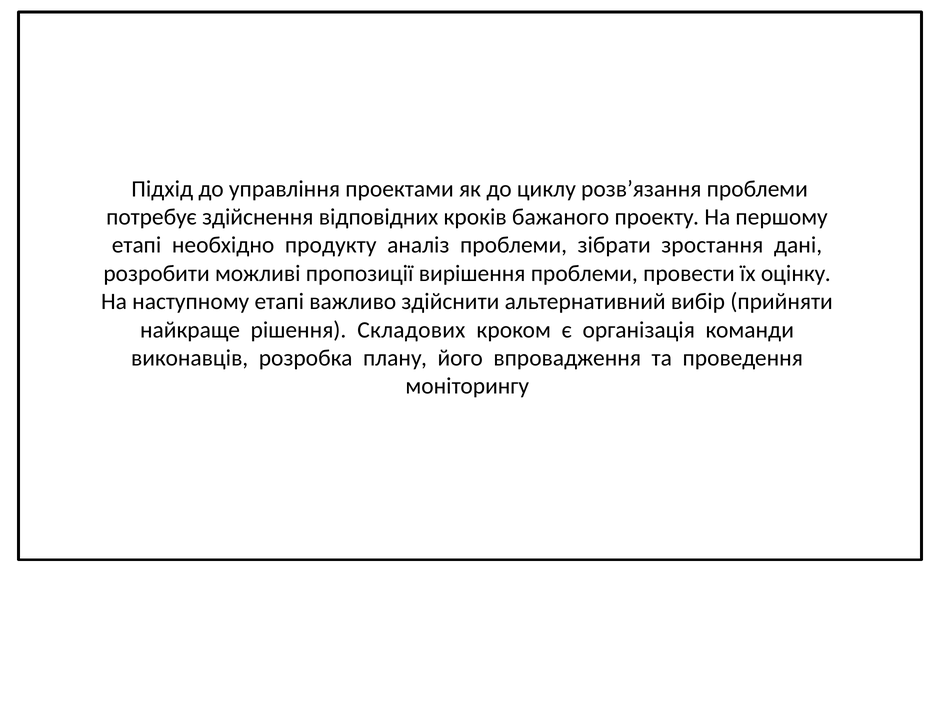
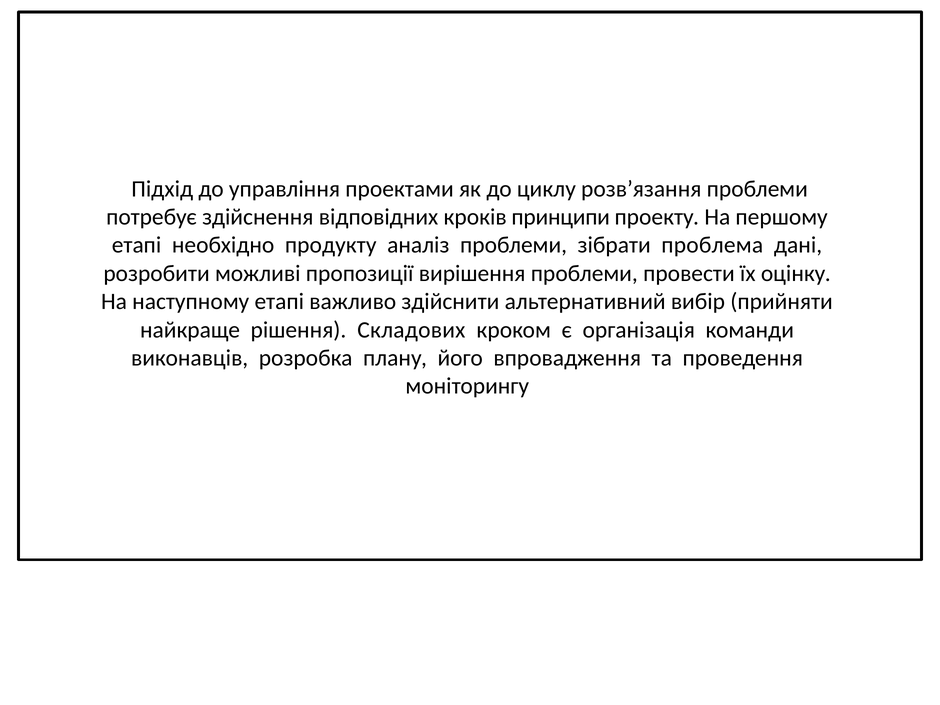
бажаного: бажаного -> принципи (561, 217)
зростання: зростання -> проблема (712, 245)
